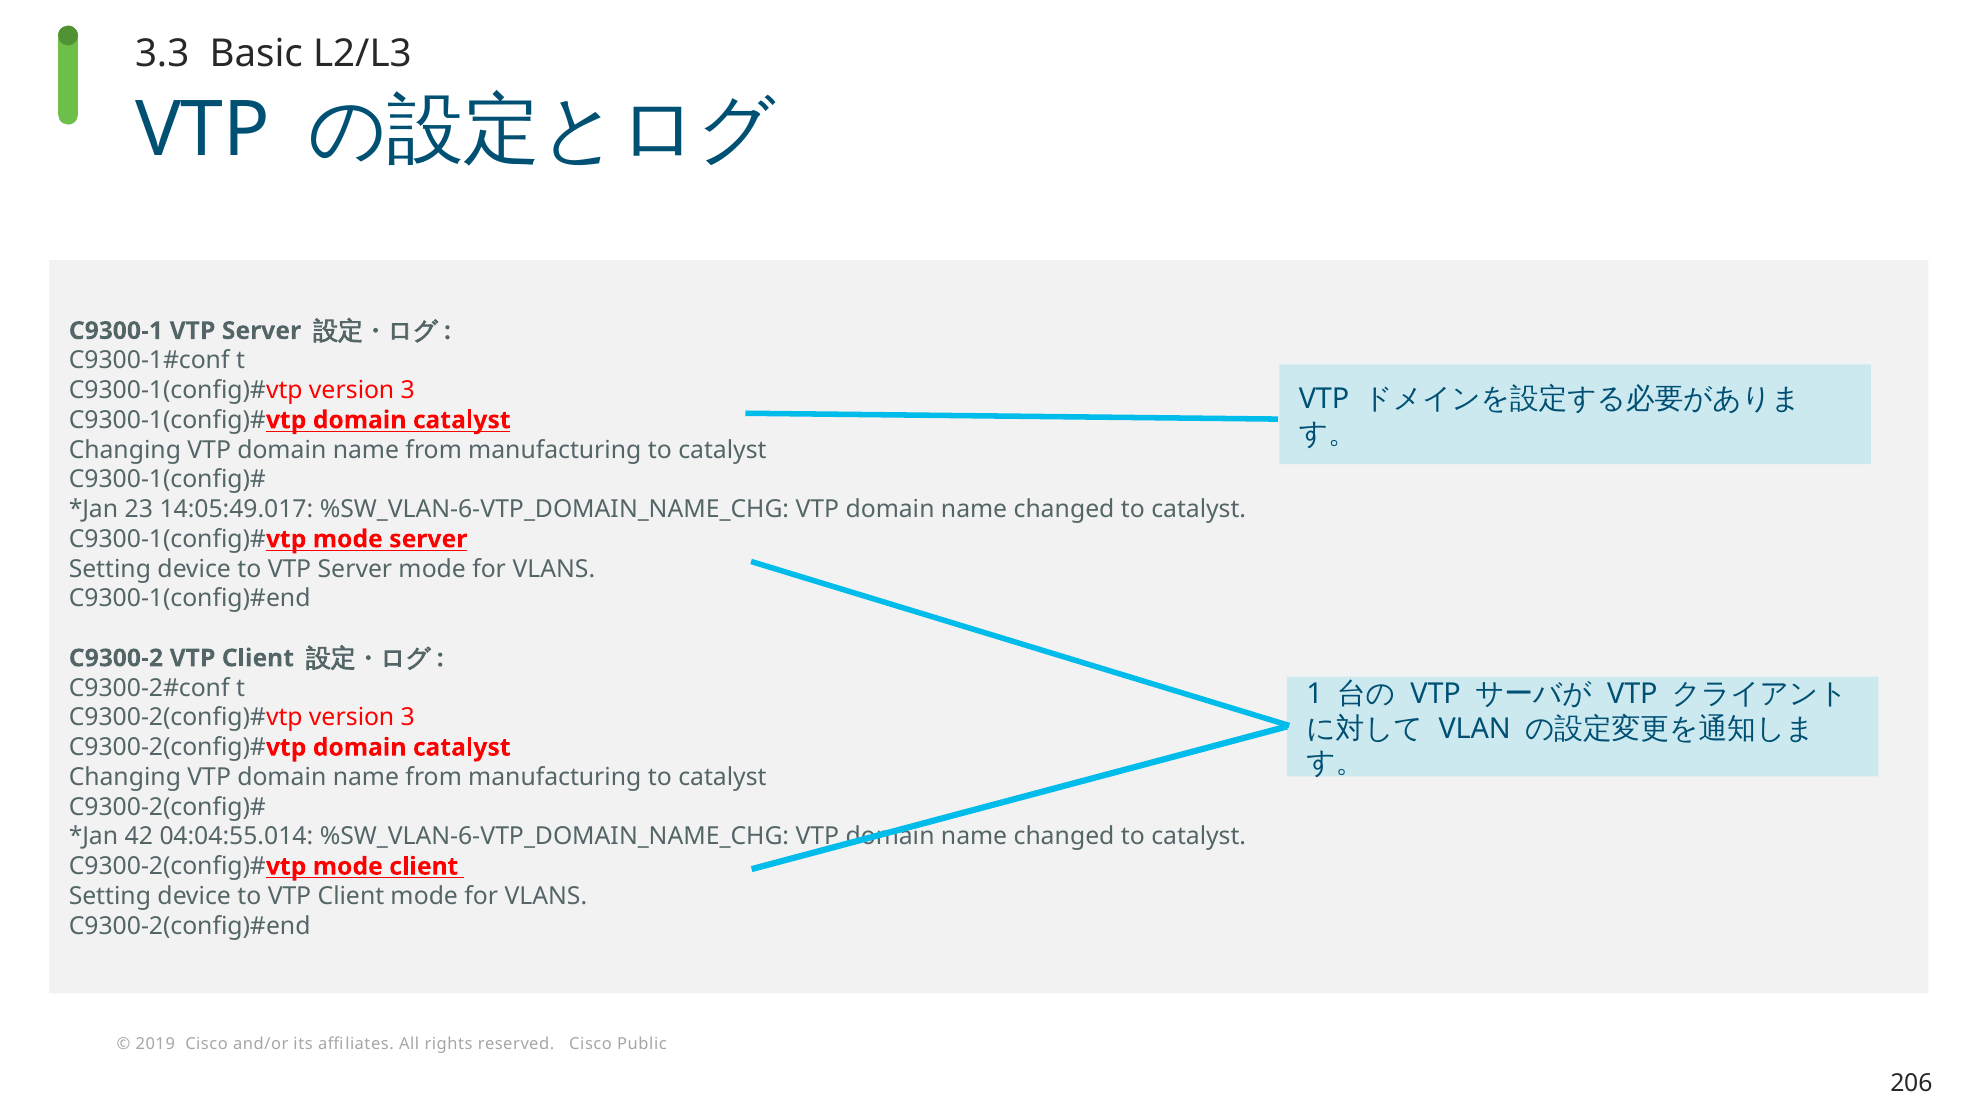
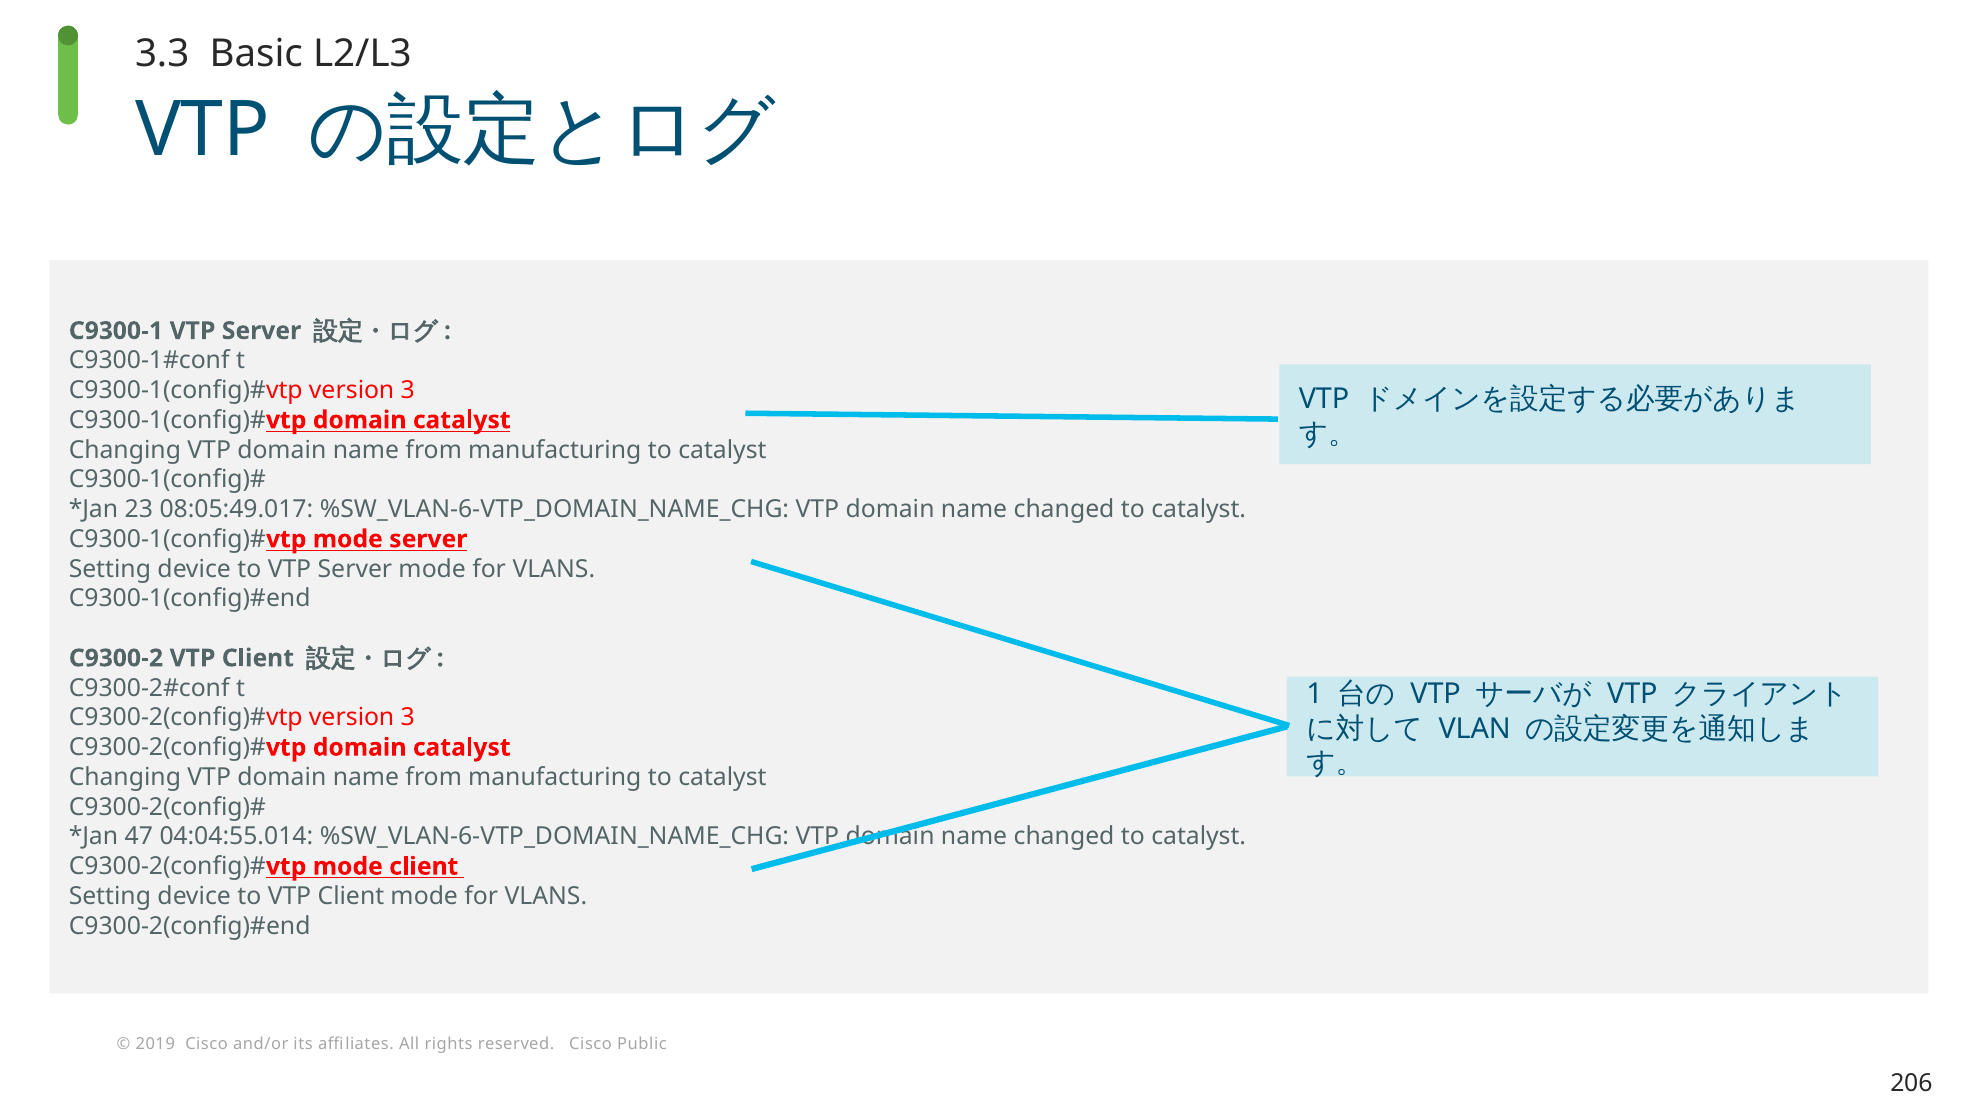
14:05:49.017: 14:05:49.017 -> 08:05:49.017 (236, 509)
42: 42 -> 47 (139, 836)
